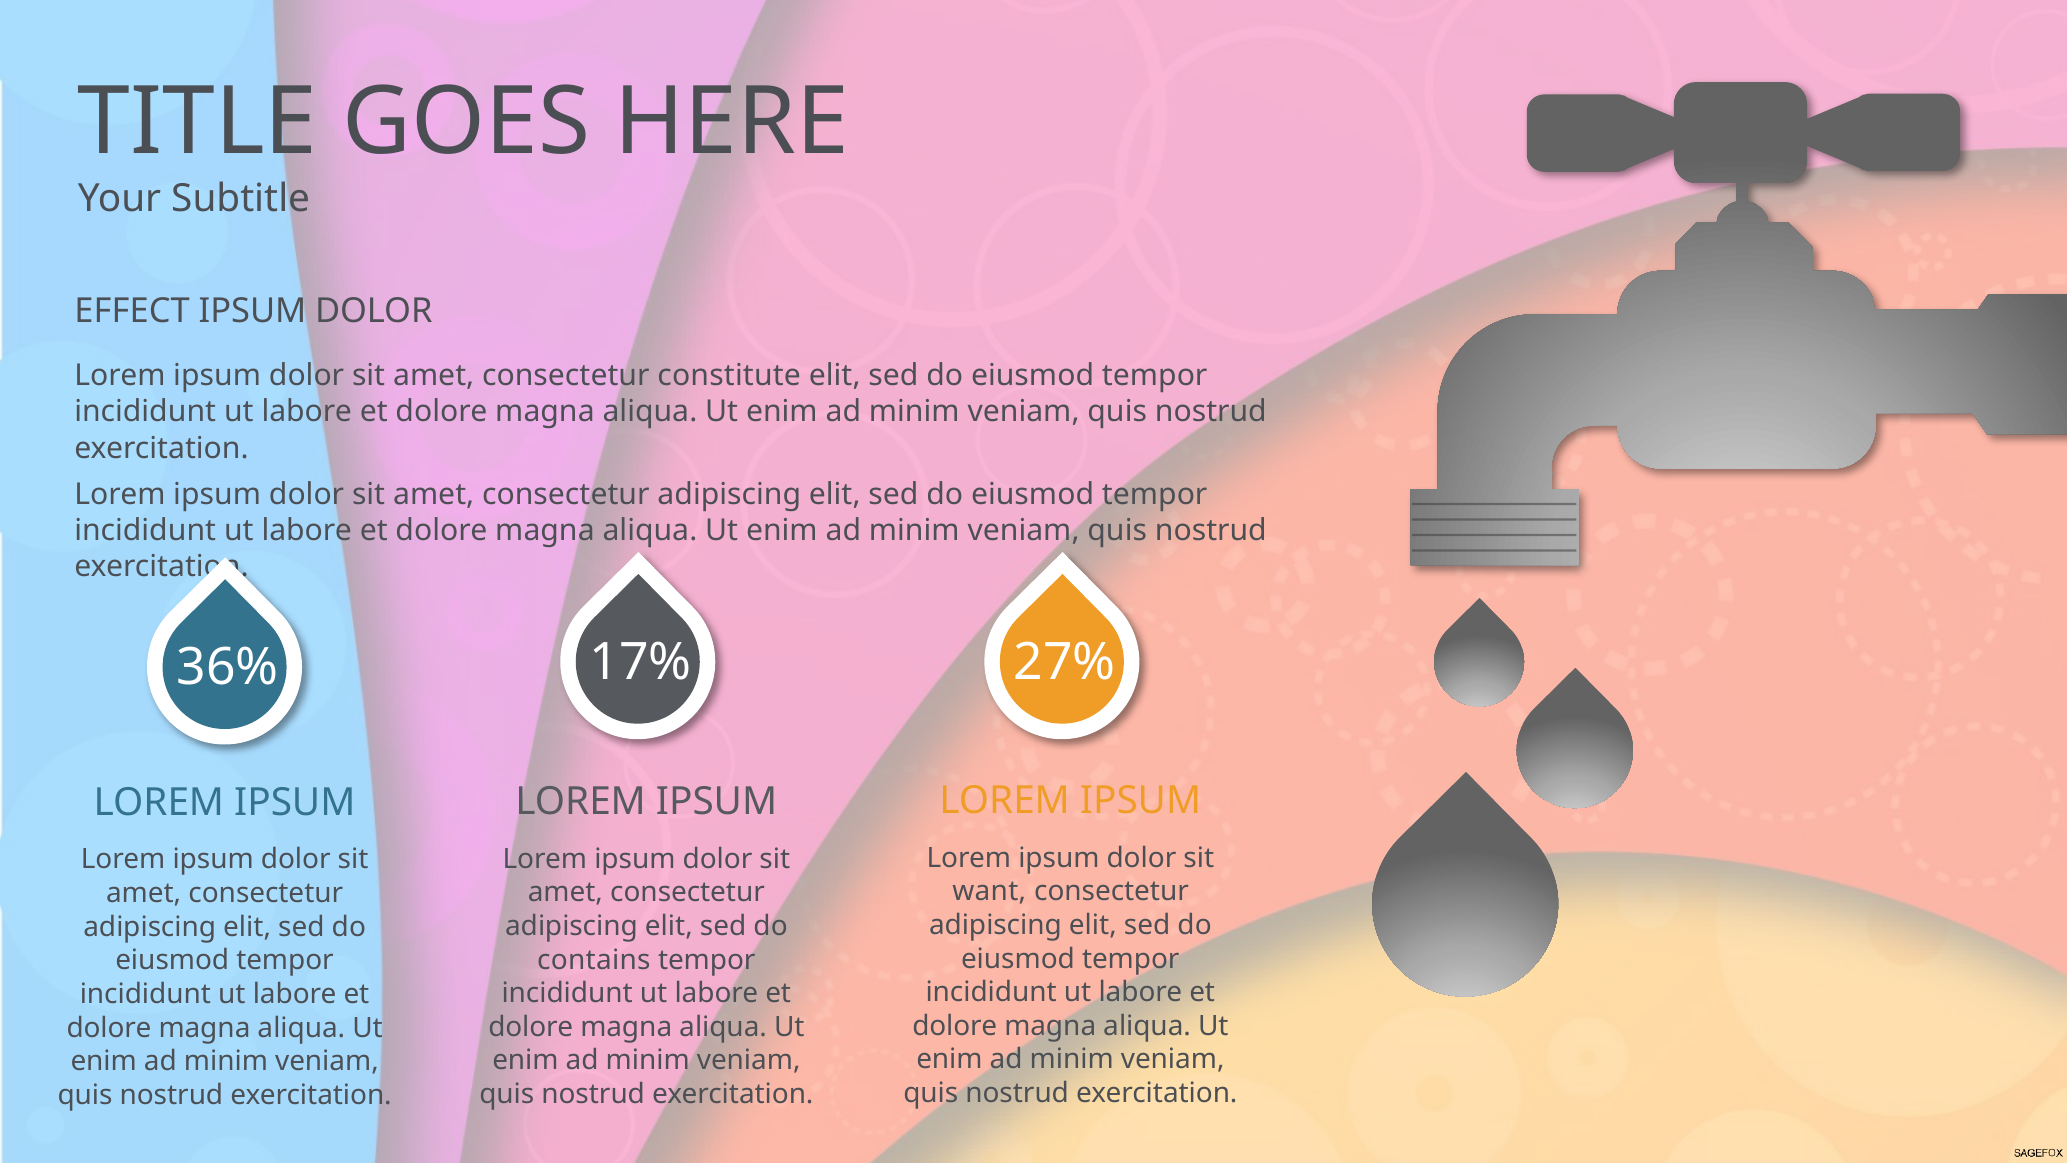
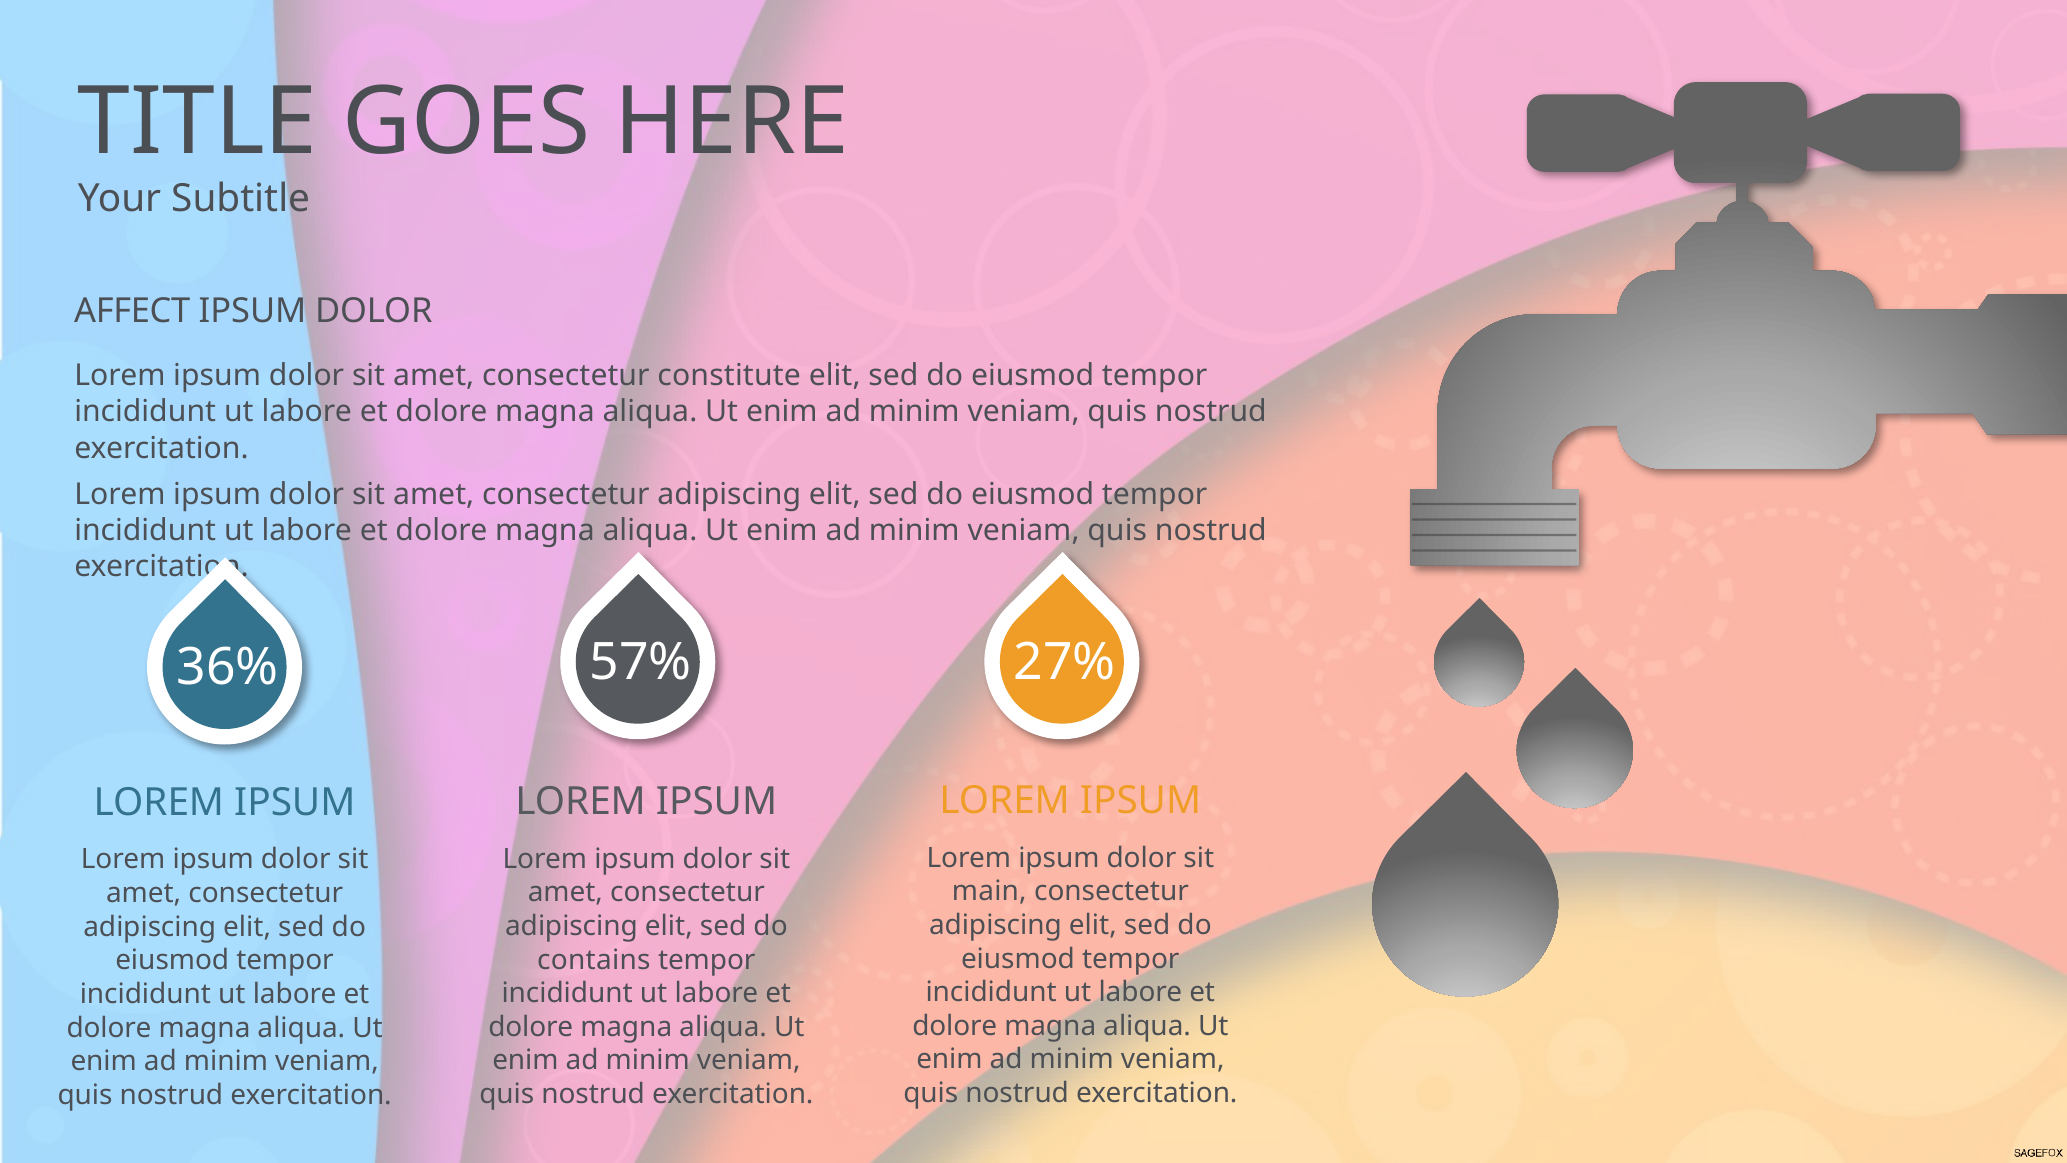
EFFECT: EFFECT -> AFFECT (132, 311)
17%: 17% -> 57% (641, 662)
want: want -> main (989, 891)
